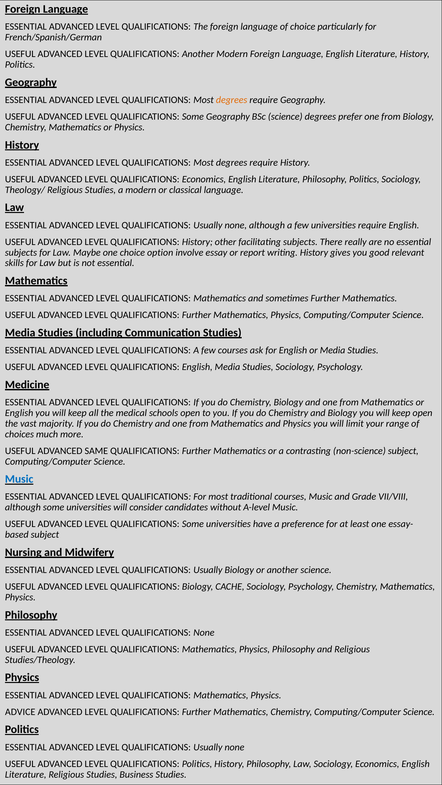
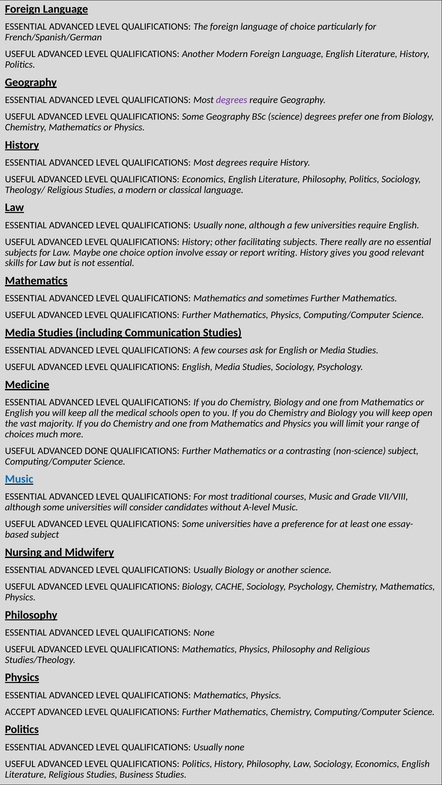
degrees colour: orange -> purple (232, 100)
SAME: SAME -> DONE (96, 451)
ADVICE: ADVICE -> ACCEPT (20, 713)
